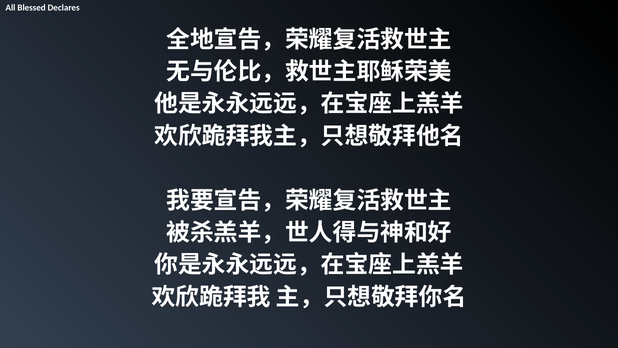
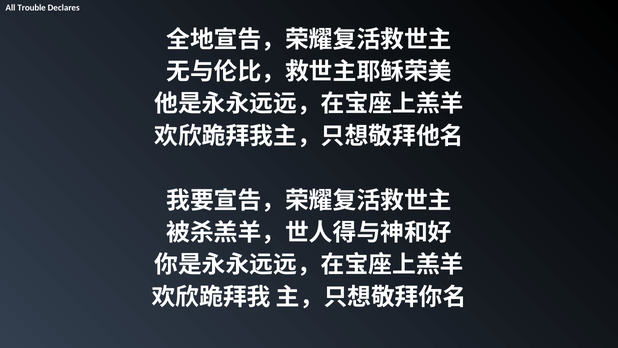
Blessed: Blessed -> Trouble (32, 8)
